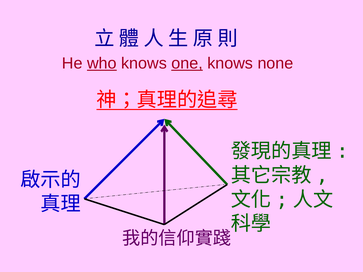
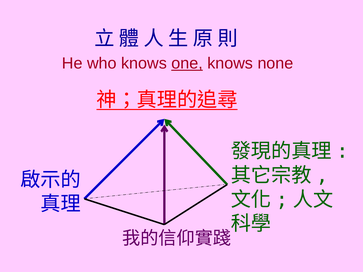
who underline: present -> none (102, 63)
